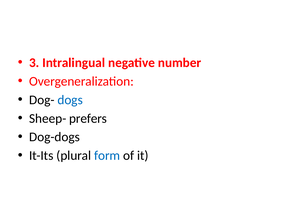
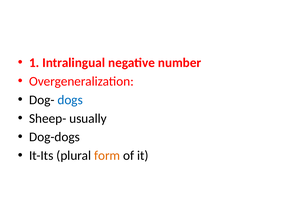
3: 3 -> 1 (34, 63)
prefers: prefers -> usually (88, 118)
form colour: blue -> orange (107, 155)
